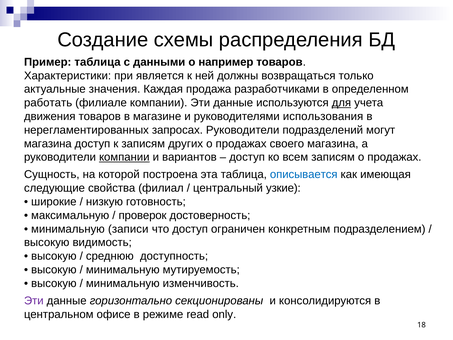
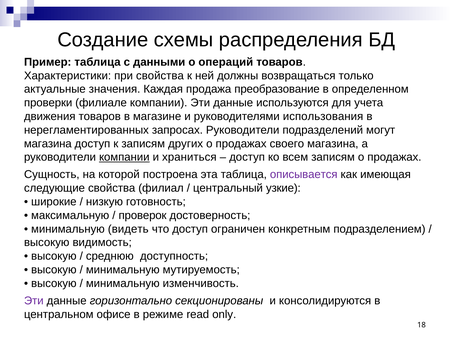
например: например -> операций (226, 62)
при является: является -> свойства (160, 76)
разработчиками: разработчиками -> преобразование (277, 89)
работать: работать -> проверки (48, 103)
для underline: present -> none (341, 103)
вариантов: вариантов -> храниться (189, 157)
описывается colour: blue -> purple (304, 174)
записи: записи -> видеть (128, 229)
